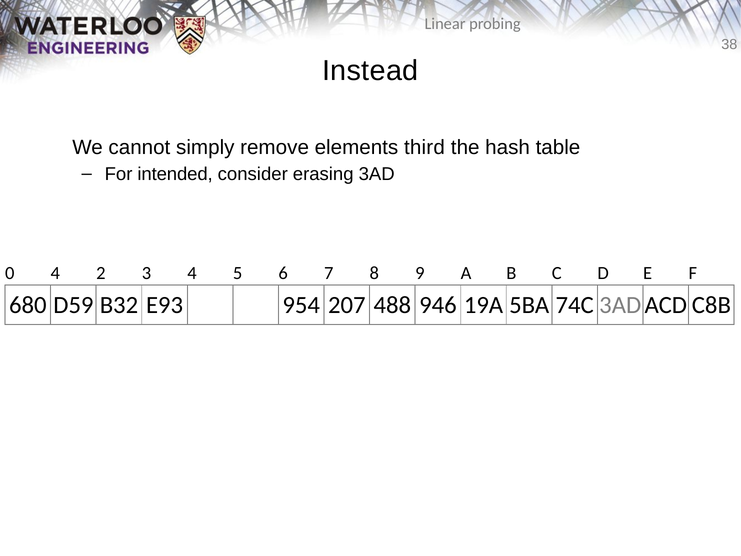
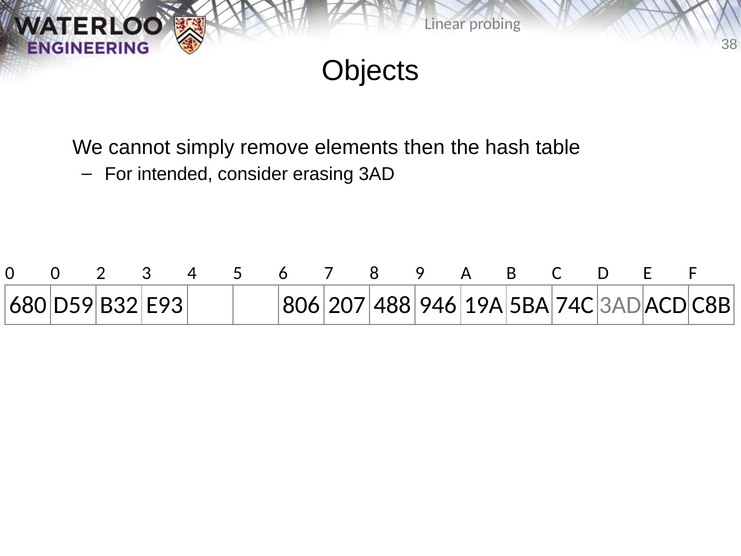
Instead: Instead -> Objects (370, 71)
third: third -> then (424, 147)
0 4: 4 -> 0 (55, 273)
954: 954 -> 806 (301, 305)
